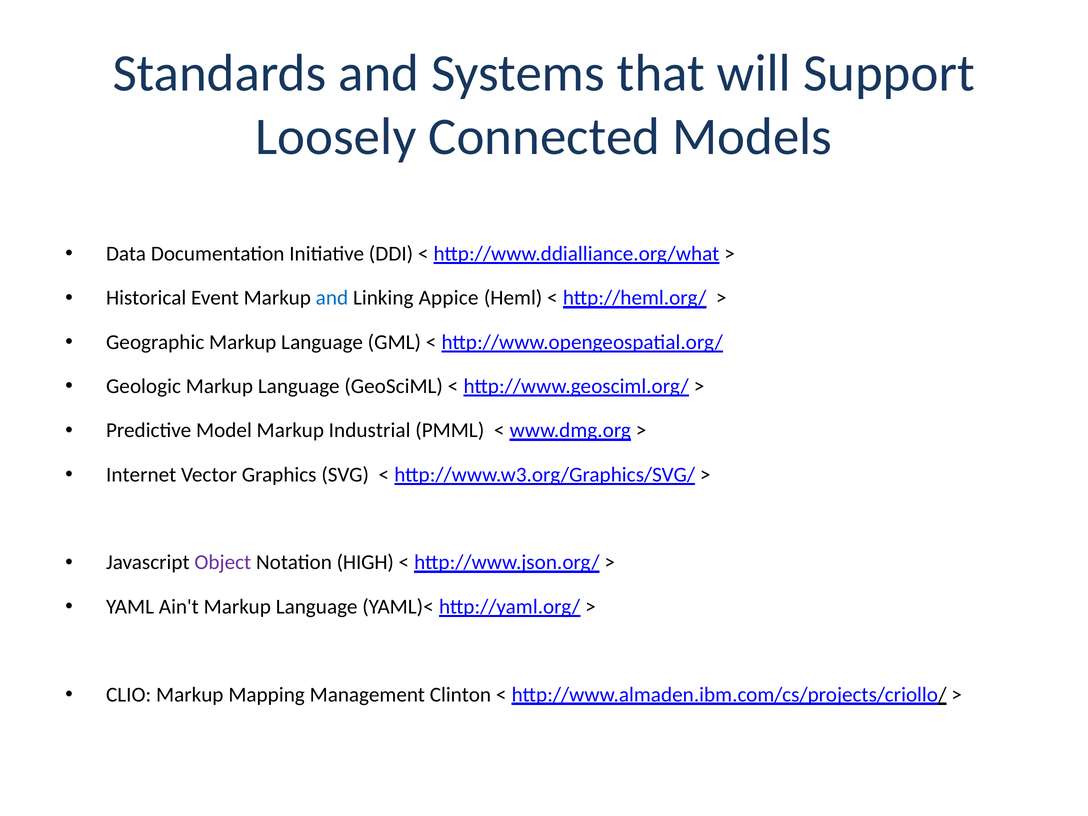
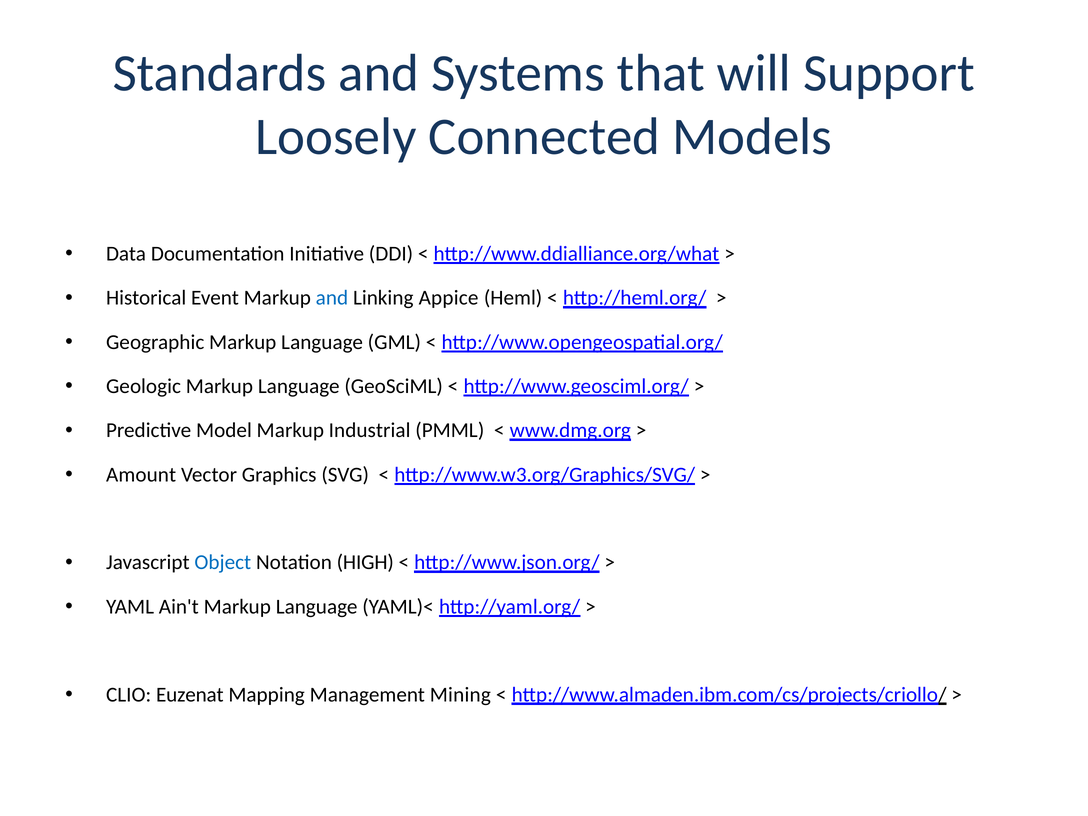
Internet: Internet -> Amount (141, 475)
Object colour: purple -> blue (223, 563)
CLIO Markup: Markup -> Euzenat (190, 695)
Clinton: Clinton -> Mining (460, 695)
